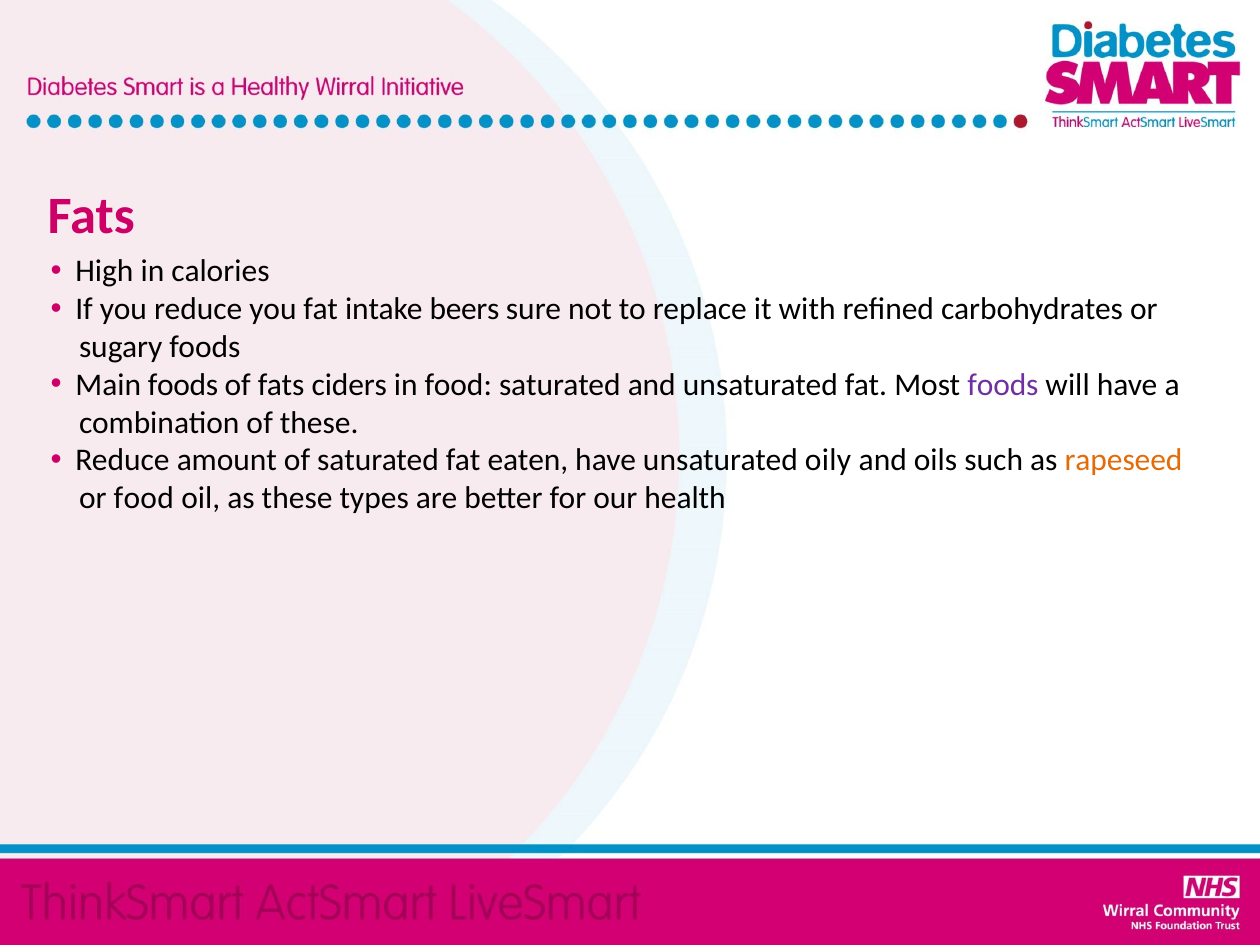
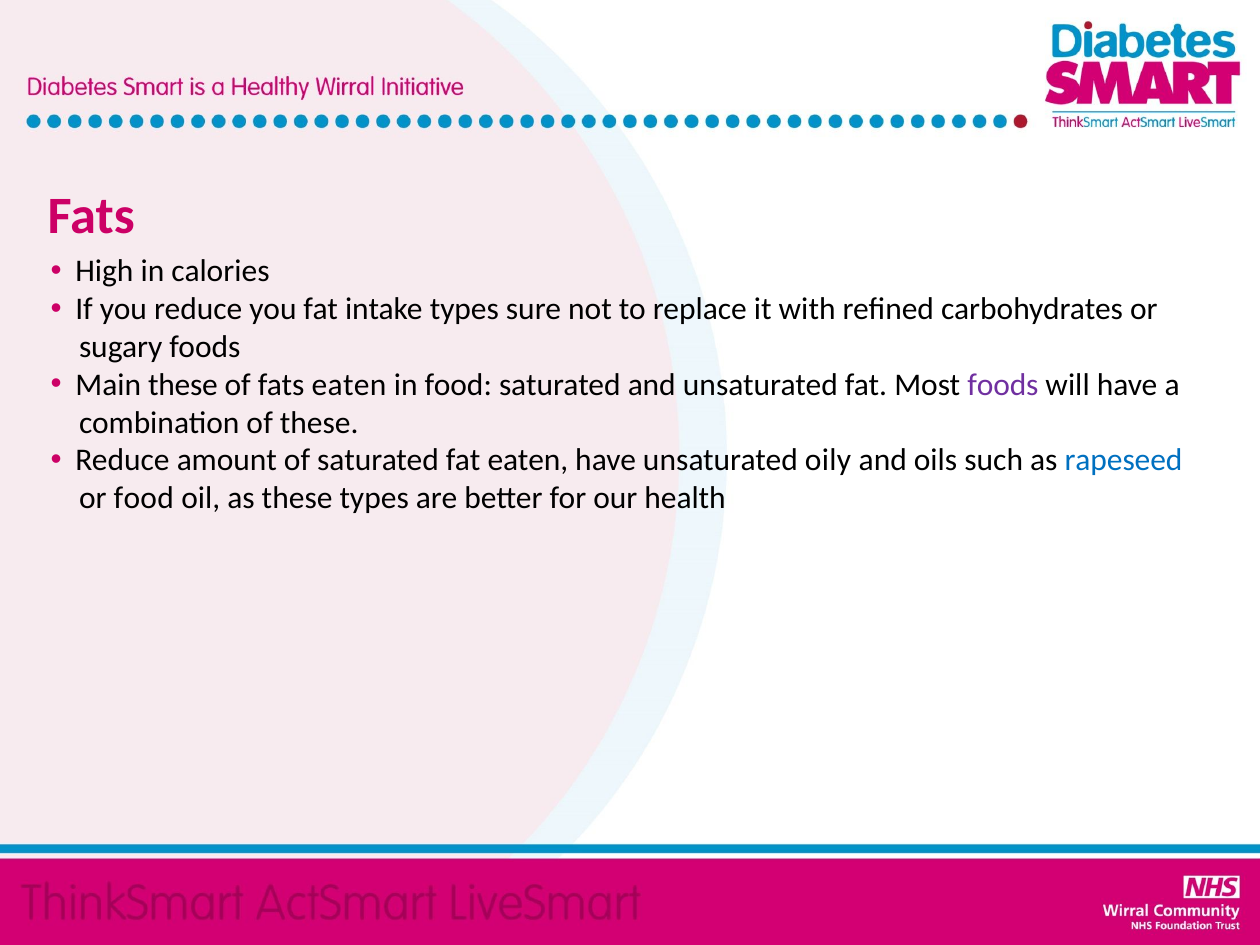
intake beers: beers -> types (464, 309)
Main foods: foods -> these (183, 385)
fats ciders: ciders -> eaten (349, 385)
rapeseed colour: orange -> blue (1124, 461)
